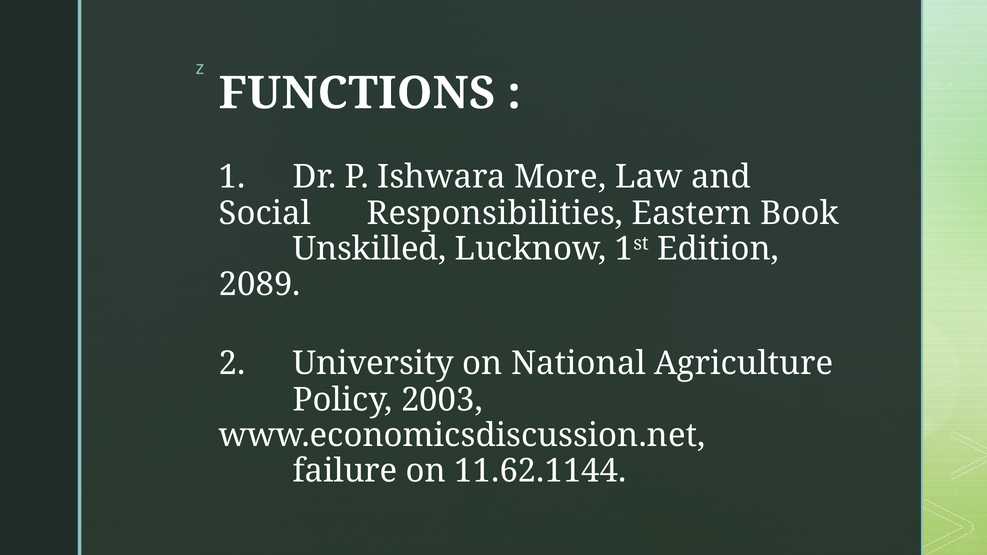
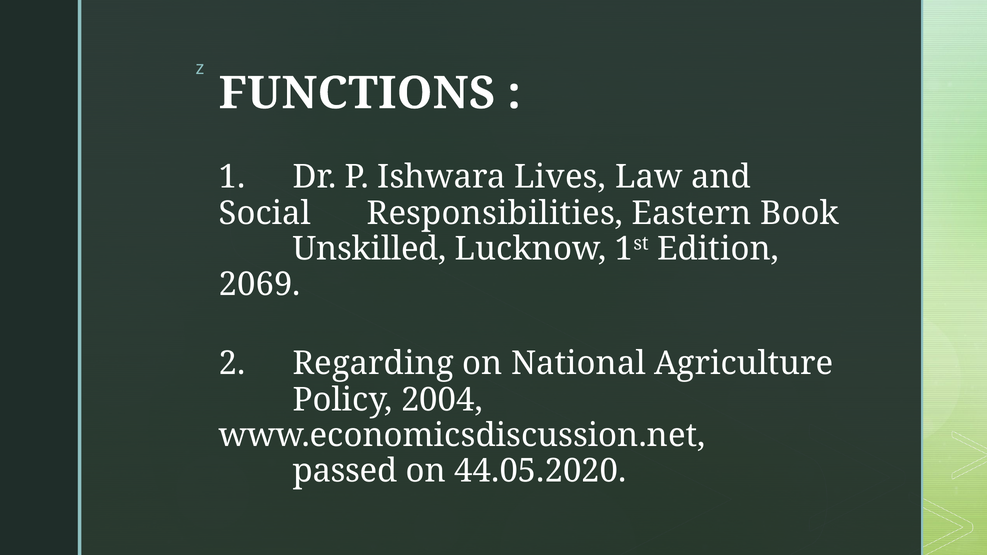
More: More -> Lives (560, 177)
2089: 2089 -> 2069 (260, 284)
University: University -> Regarding (373, 364)
2003: 2003 -> 2004 (442, 400)
failure: failure -> passed (345, 471)
11.62.1144: 11.62.1144 -> 44.05.2020 (540, 471)
